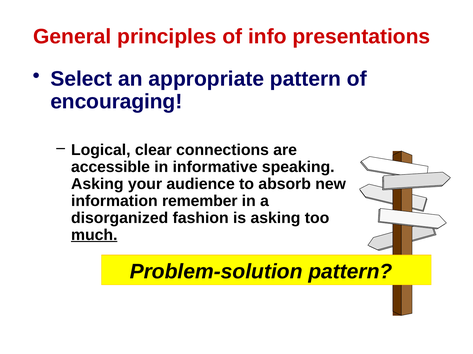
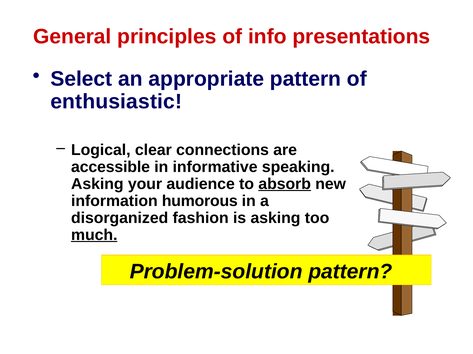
encouraging: encouraging -> enthusiastic (116, 102)
absorb underline: none -> present (285, 184)
remember: remember -> humorous (200, 201)
